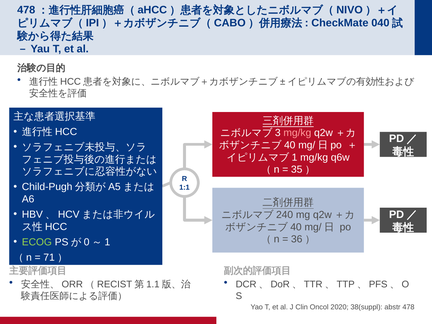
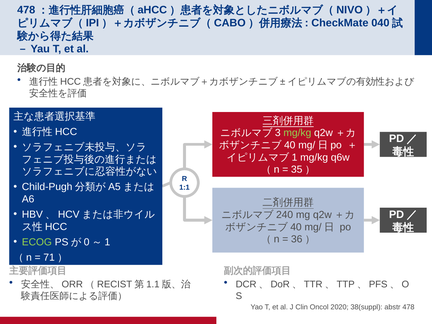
mg/kg colour: pink -> light green (297, 133)
